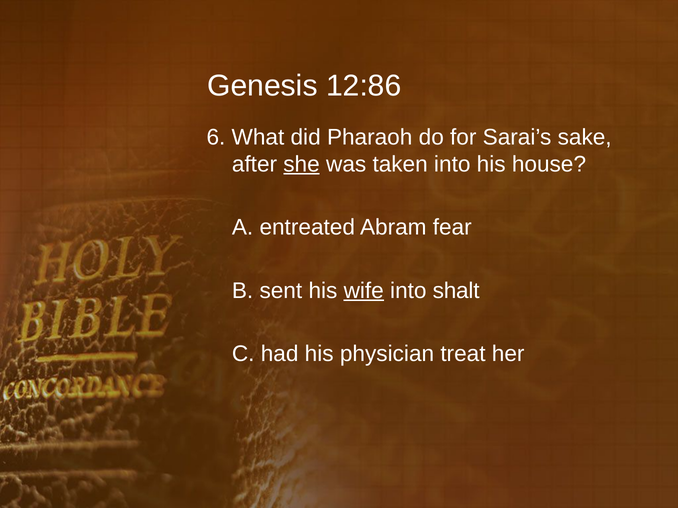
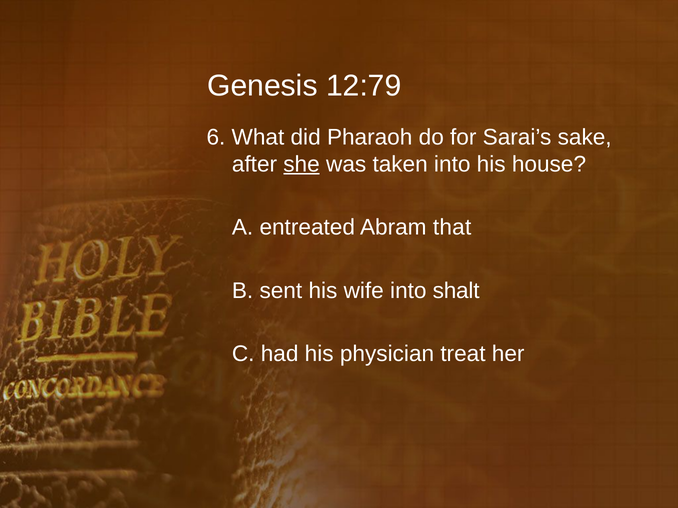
12:86: 12:86 -> 12:79 (364, 86)
fear: fear -> that (452, 228)
wife underline: present -> none (364, 291)
